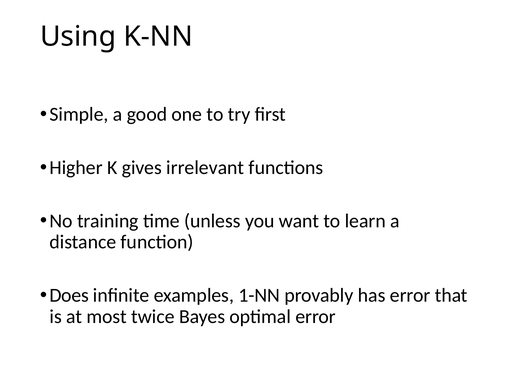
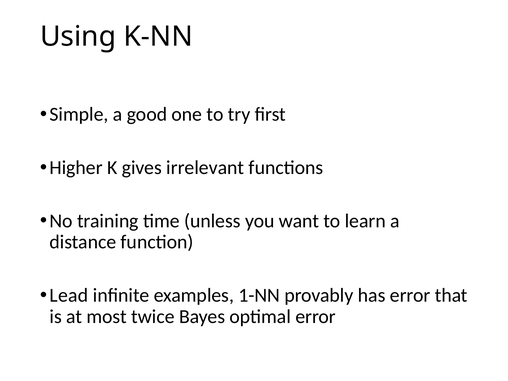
Does: Does -> Lead (69, 295)
